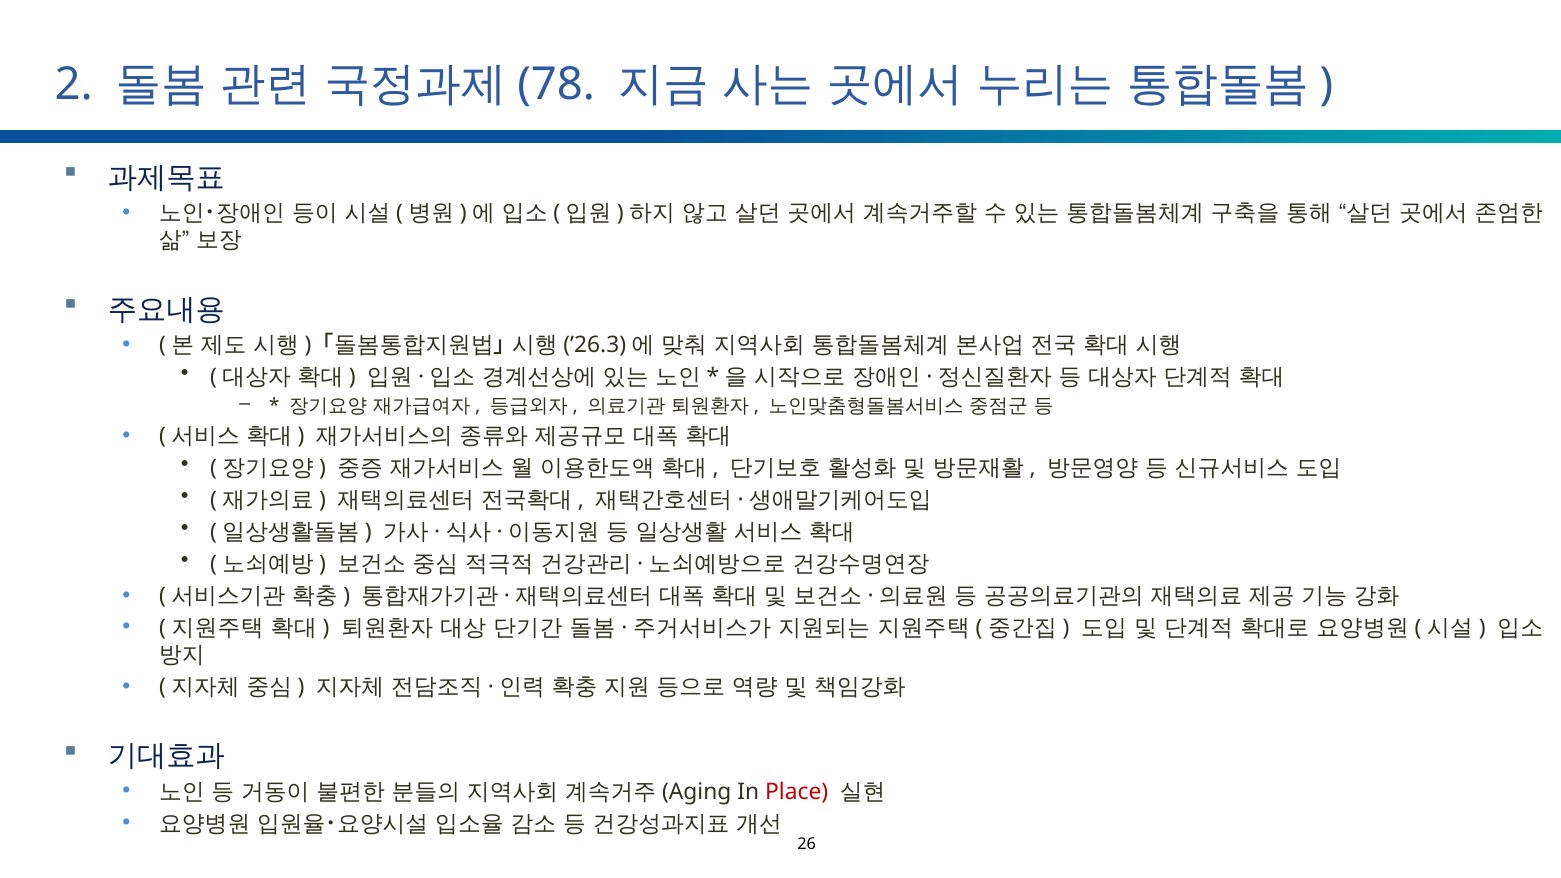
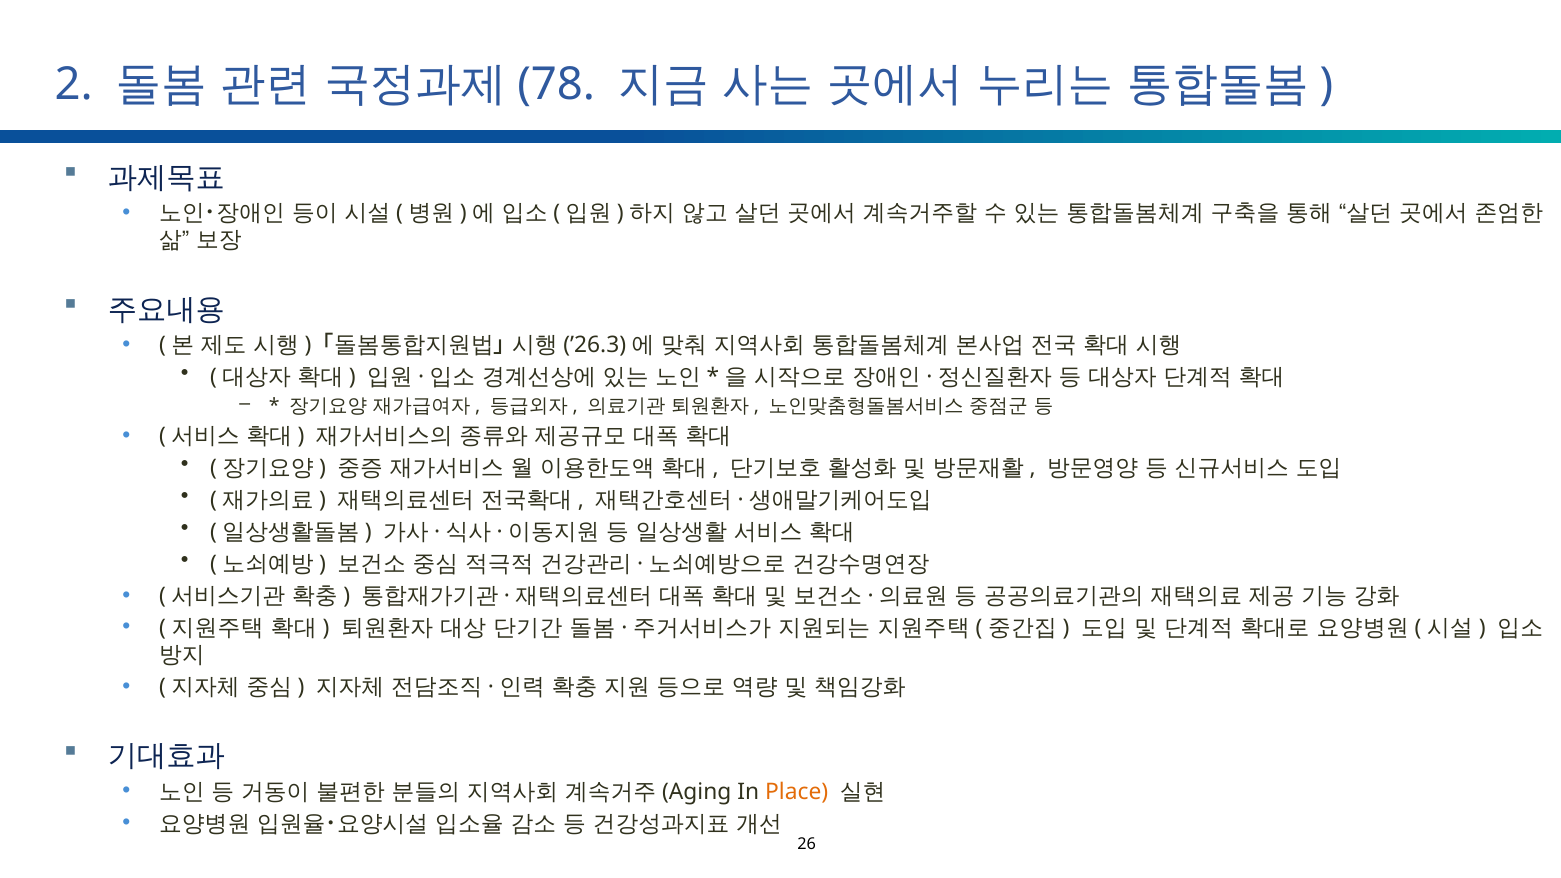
Place colour: red -> orange (797, 792)
